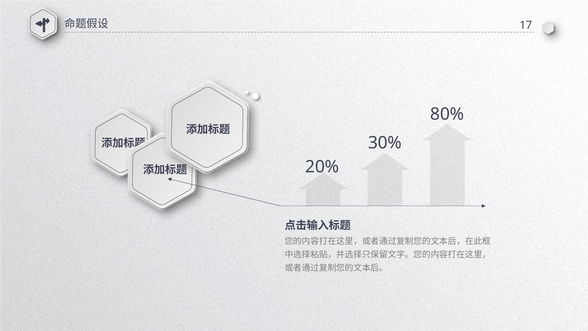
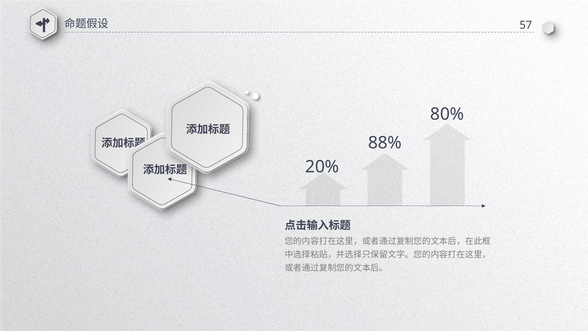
17: 17 -> 57 (526, 25)
30%: 30% -> 88% (385, 143)
